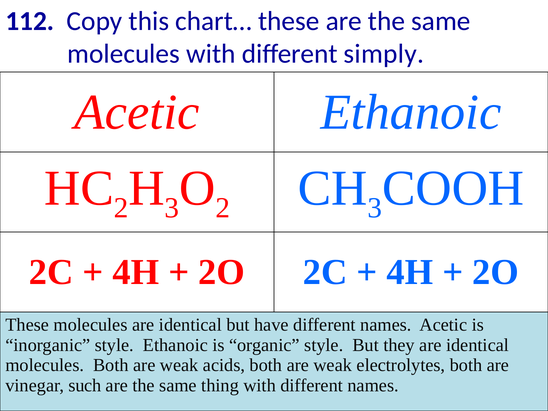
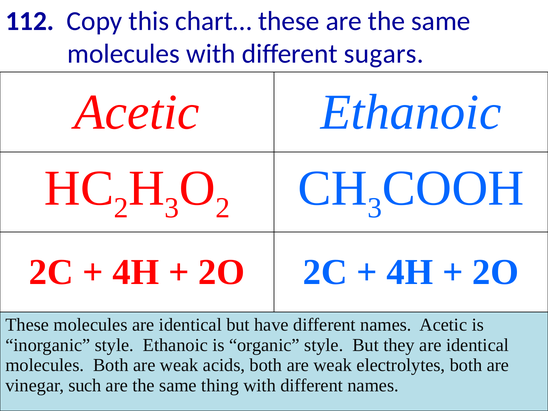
simply: simply -> sugars (384, 54)
